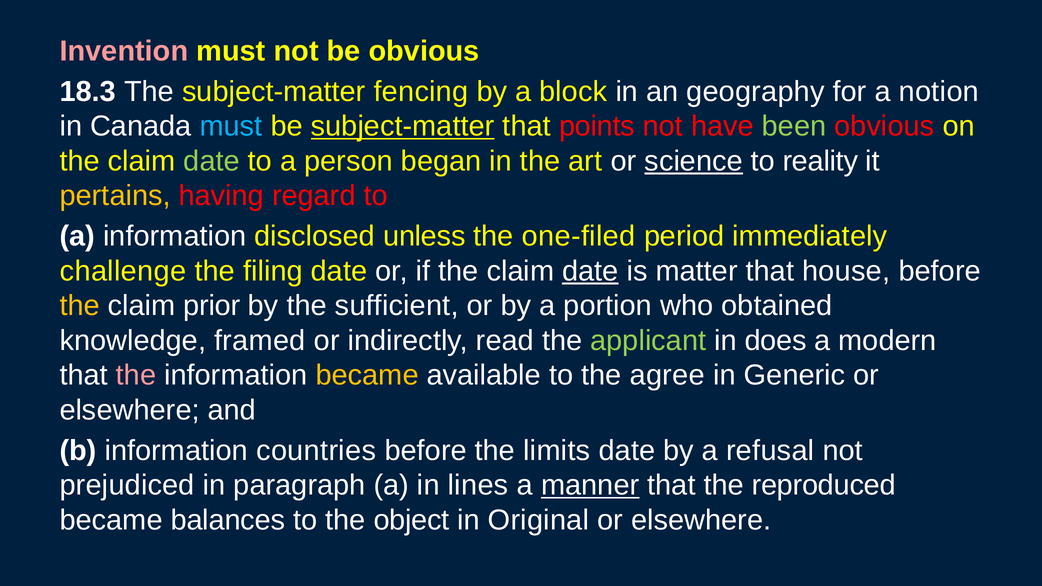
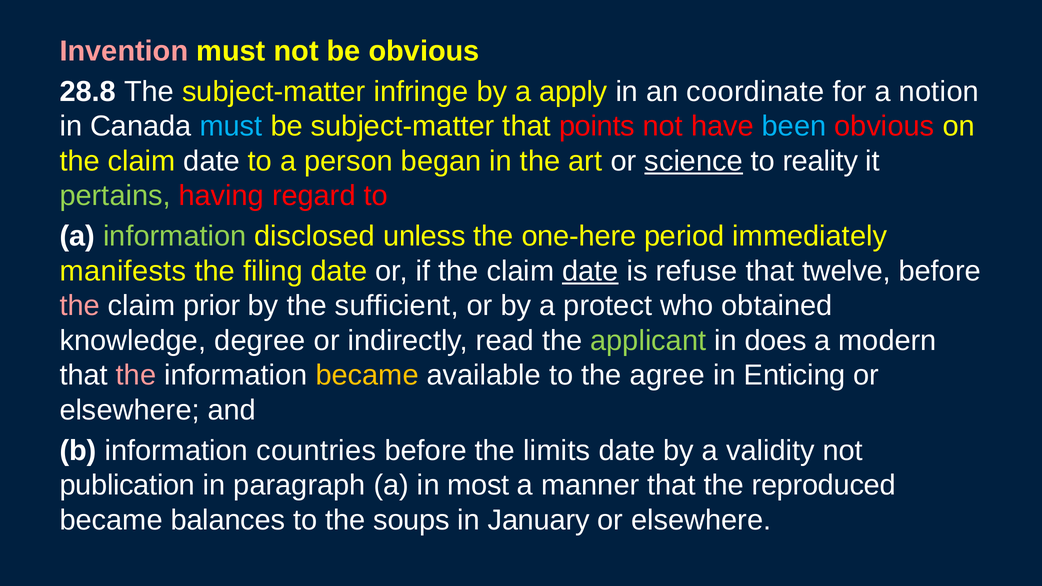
18.3: 18.3 -> 28.8 (88, 92)
fencing: fencing -> infringe (421, 92)
block: block -> apply (573, 92)
geography: geography -> coordinate (755, 92)
subject-matter underline: present -> none (403, 126)
been colour: light green -> light blue (794, 126)
date colour: light green -> white (212, 161)
pertains colour: yellow -> light green (115, 196)
information colour: white -> light green (175, 236)
one-filed: one-filed -> one-here (579, 236)
challenge: challenge -> manifests (123, 271)
matter: matter -> refuse (697, 271)
house: house -> twelve (846, 271)
the colour: yellow -> pink (80, 306)
portion: portion -> protect (608, 306)
framed: framed -> degree (260, 341)
Generic: Generic -> Enticing (795, 375)
refusal: refusal -> validity (770, 451)
prejudiced: prejudiced -> publication (127, 485)
lines: lines -> most (478, 485)
manner underline: present -> none (590, 485)
object: object -> soups (412, 520)
Original: Original -> January (539, 520)
